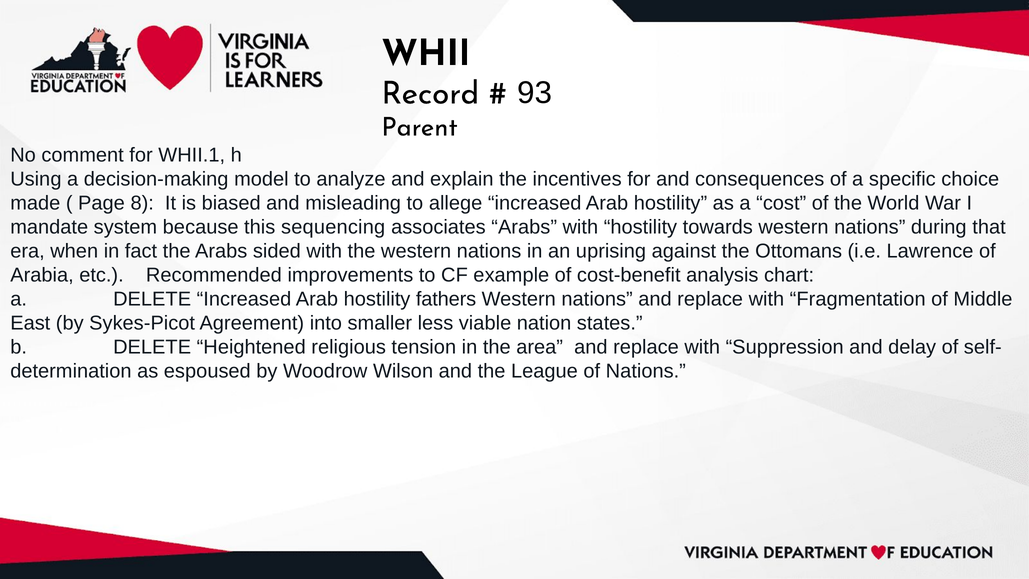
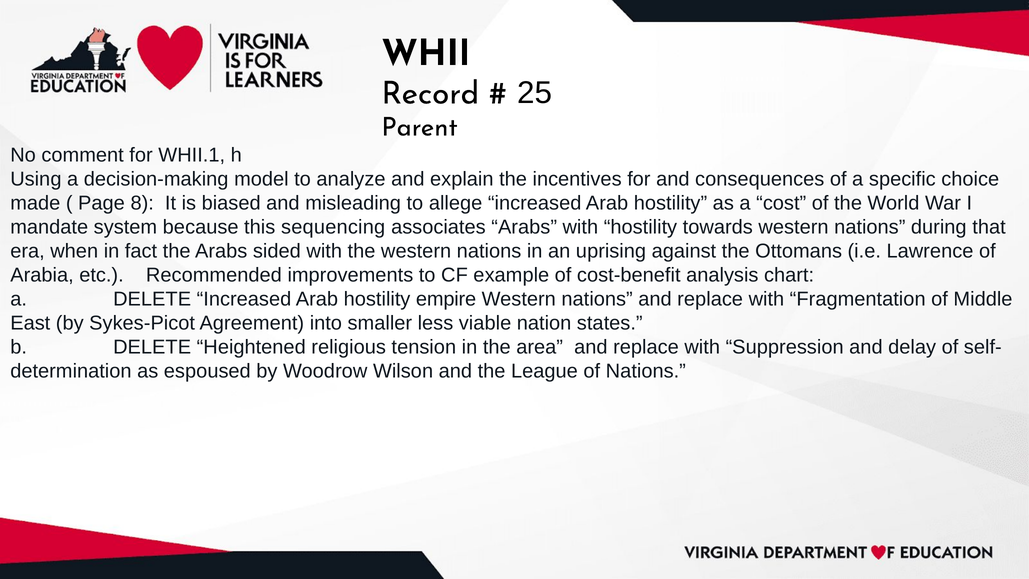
93: 93 -> 25 (535, 93)
fathers: fathers -> empire (446, 299)
